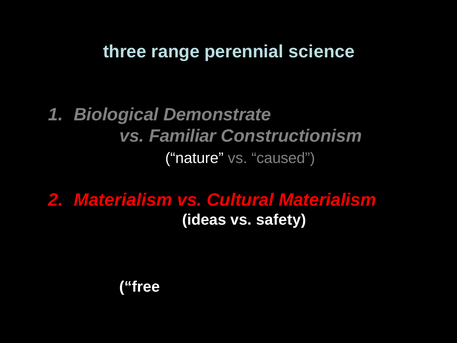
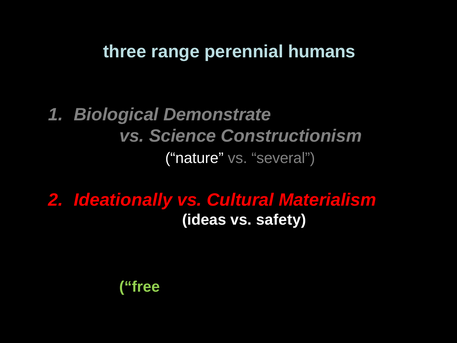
science: science -> humans (322, 52)
Familiar: Familiar -> Science (183, 136)
caused: caused -> several (283, 158)
Materialism: Materialism -> Ideationally (123, 200)
free colour: white -> light green (140, 287)
